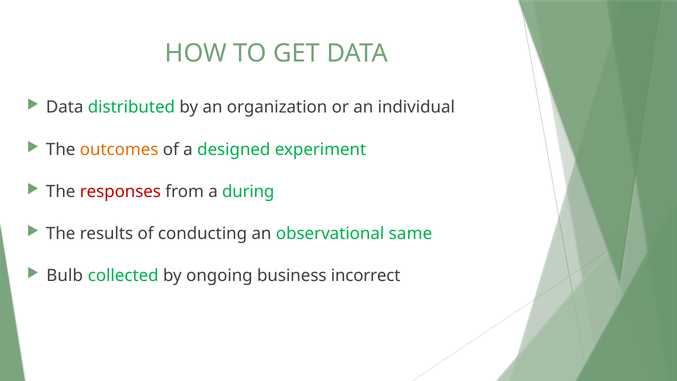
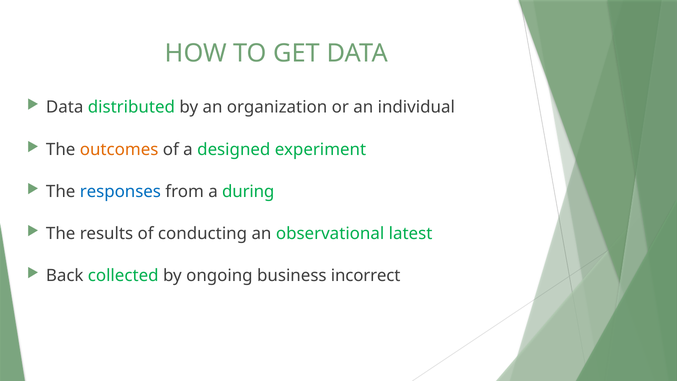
responses colour: red -> blue (120, 191)
same: same -> latest (411, 234)
Bulb: Bulb -> Back (65, 276)
